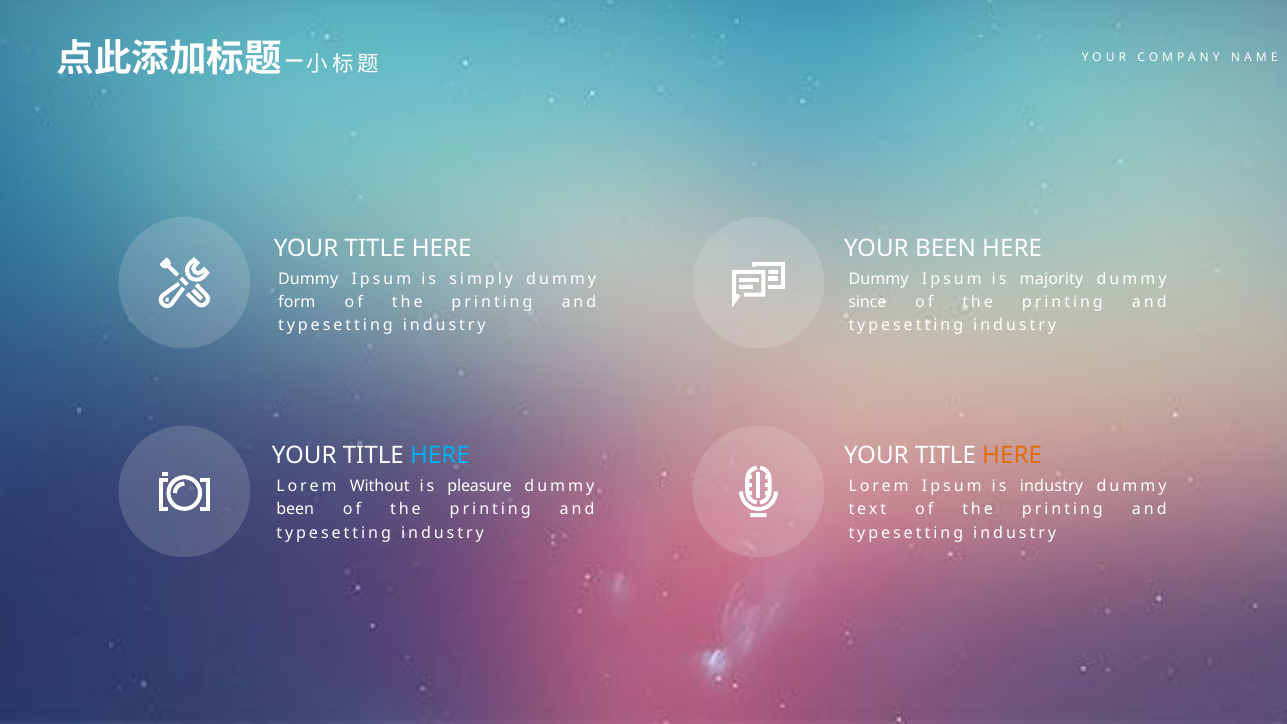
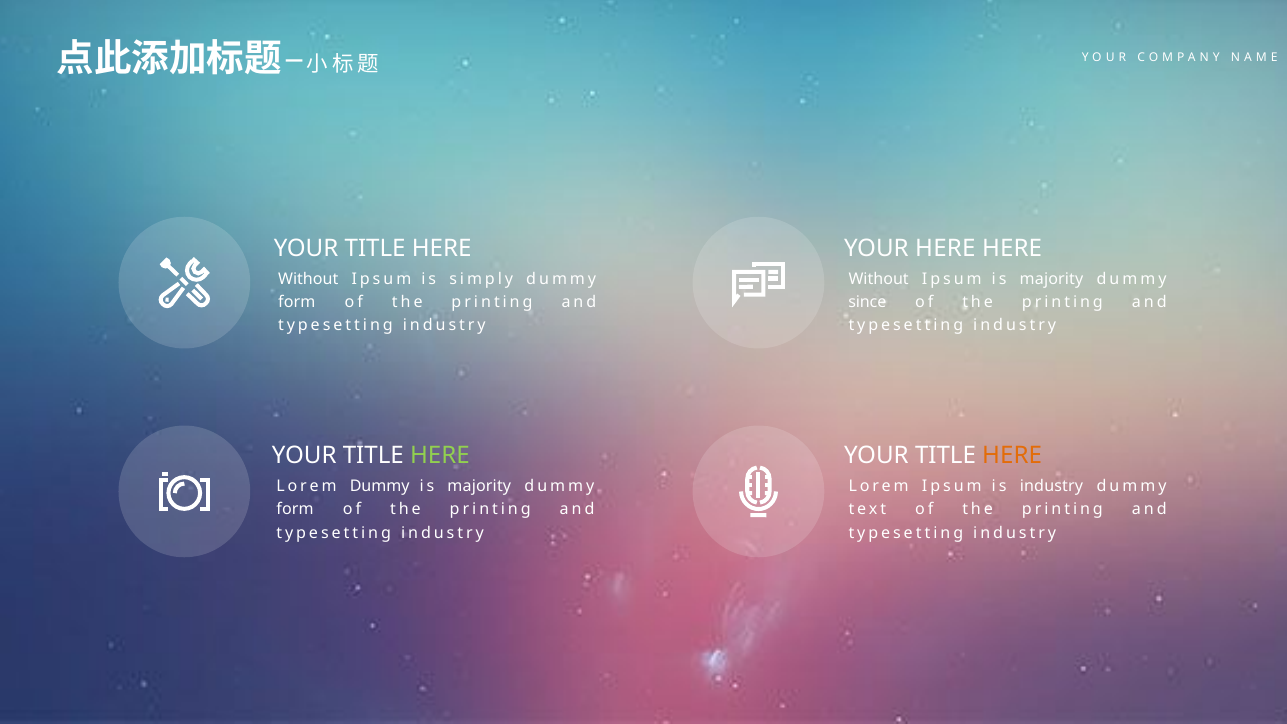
YOUR BEEN: BEEN -> HERE (945, 248)
Dummy: Dummy -> Without (308, 279)
Dummy: Dummy -> Without (879, 279)
HERE colour: light blue -> light green (440, 456)
Lorem Without: Without -> Dummy (380, 486)
pleasure: pleasure -> majority (479, 486)
been: been -> form (295, 510)
